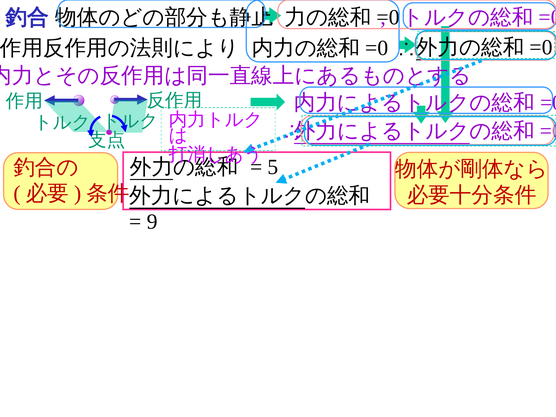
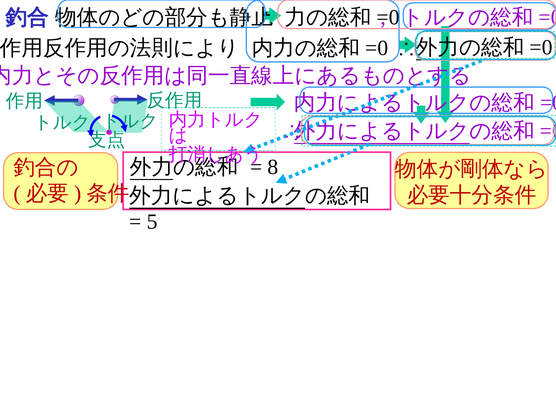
5: 5 -> 8 (273, 167)
9: 9 -> 5 (152, 222)
